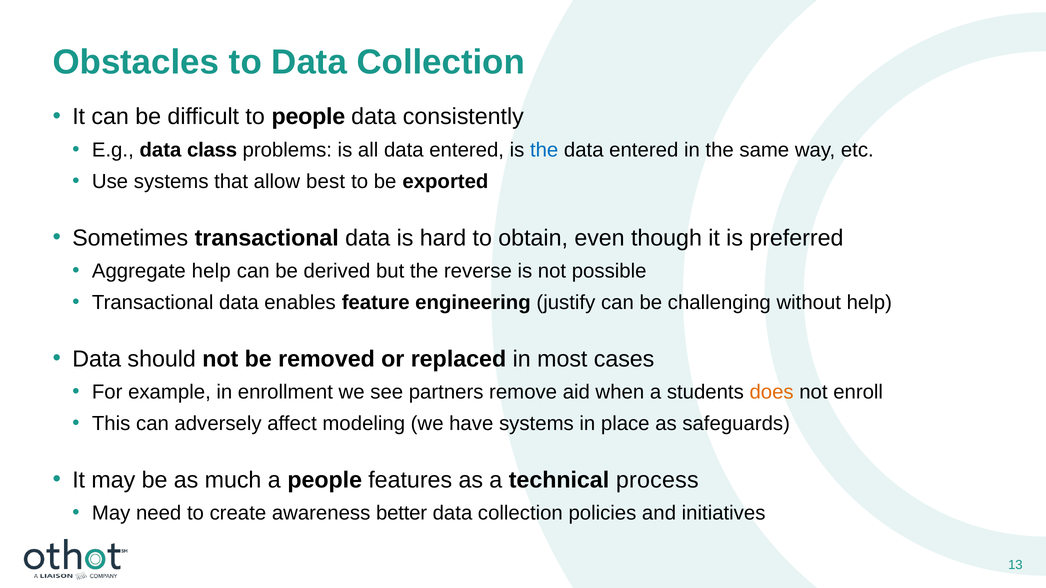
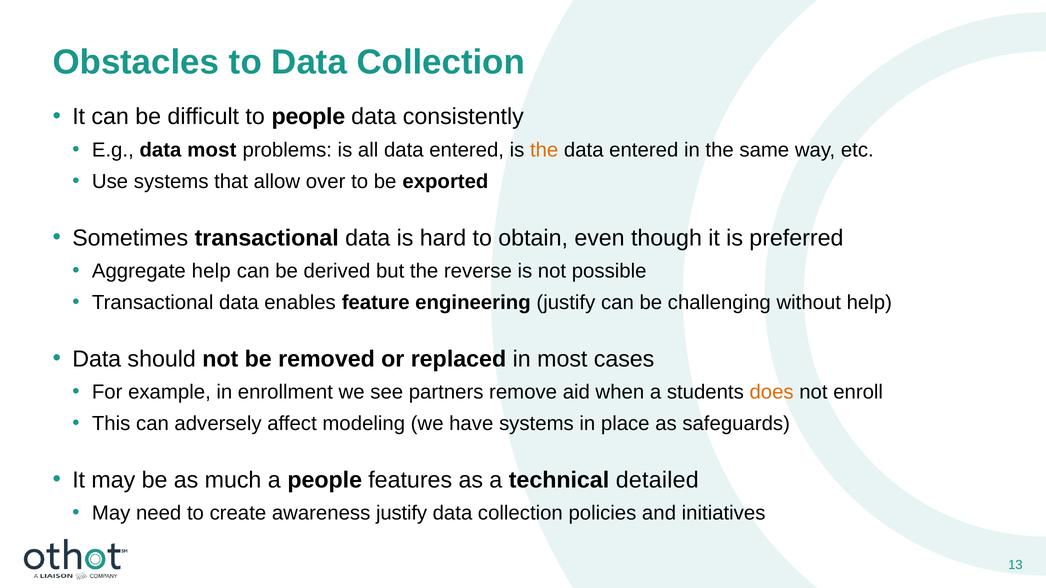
data class: class -> most (212, 150)
the colour: blue -> orange (544, 150)
best: best -> over (326, 182)
process: process -> detailed (657, 480)
awareness better: better -> justify (402, 513)
